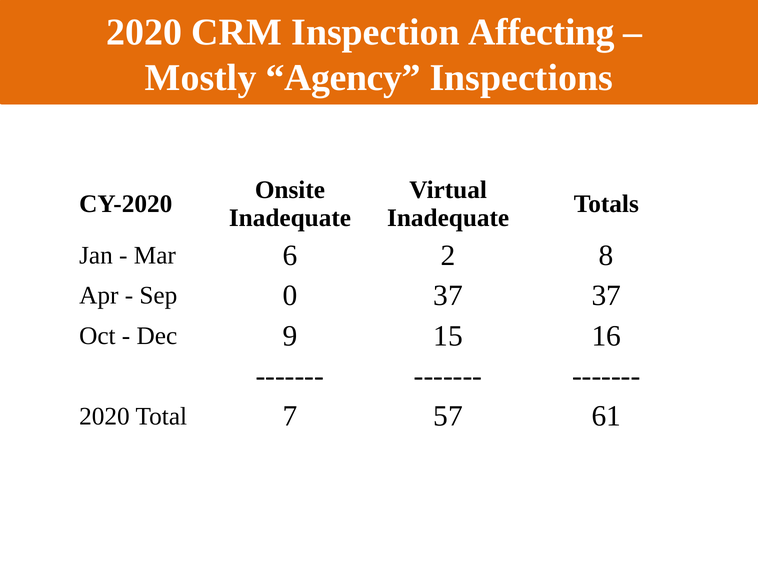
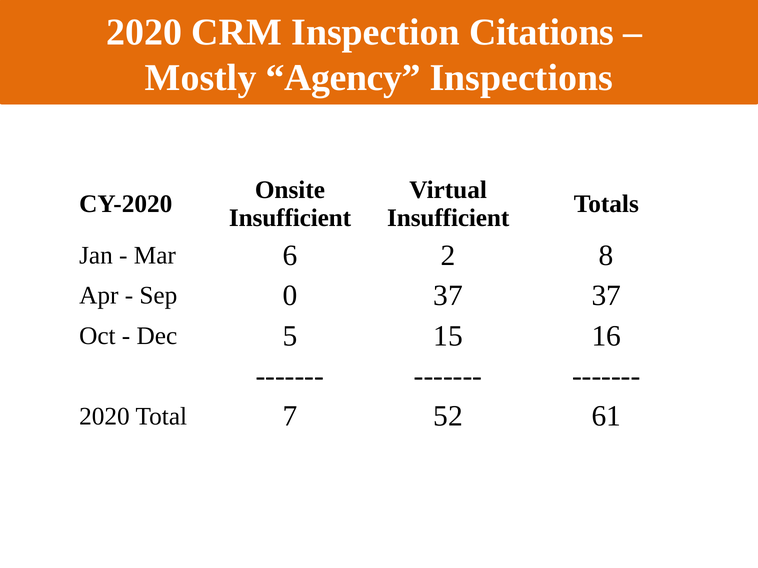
Affecting: Affecting -> Citations (542, 32)
Inadequate: Inadequate -> Insufficient (290, 218)
Inadequate: Inadequate -> Insufficient (448, 218)
9: 9 -> 5 (290, 336)
57: 57 -> 52 (448, 417)
